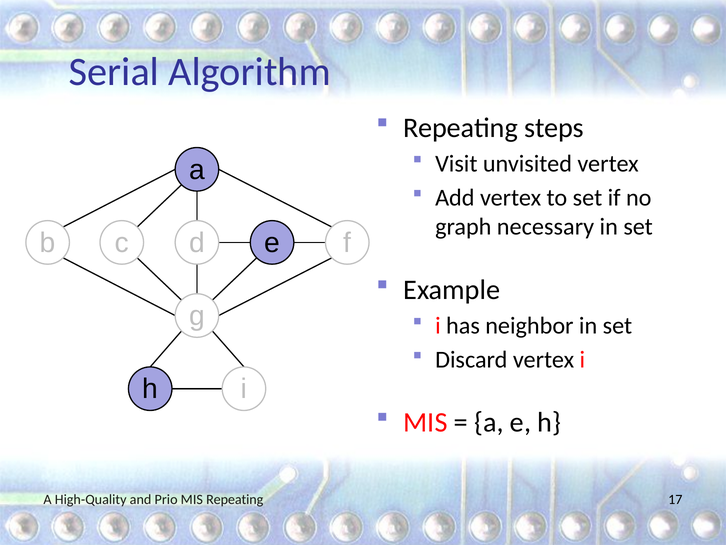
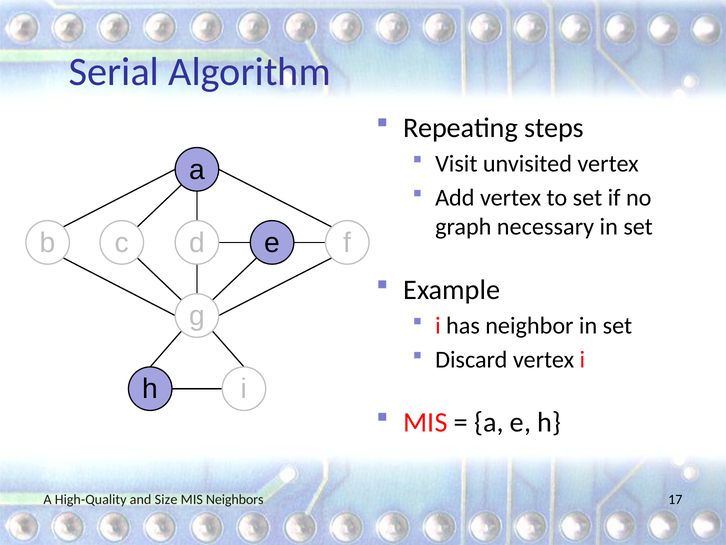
Prio: Prio -> Size (166, 499)
MIS Repeating: Repeating -> Neighbors (235, 499)
